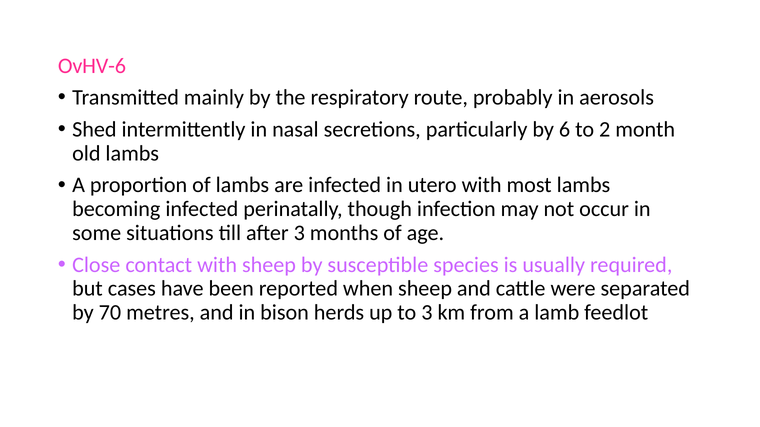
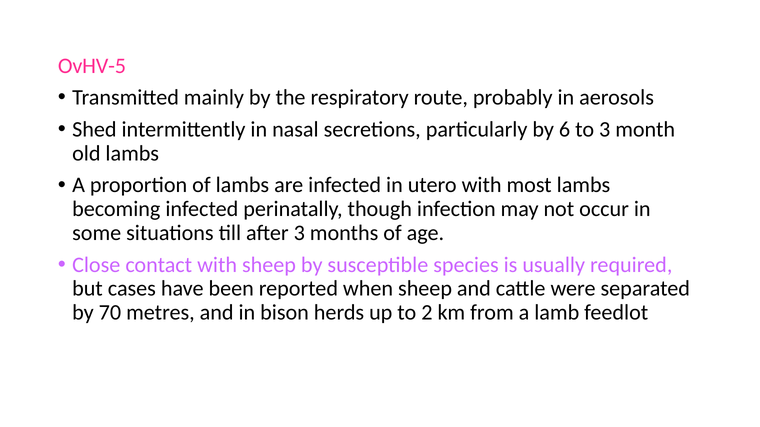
OvHV-6: OvHV-6 -> OvHV-5 (92, 66)
to 2: 2 -> 3 (605, 130)
to 3: 3 -> 2 (427, 313)
